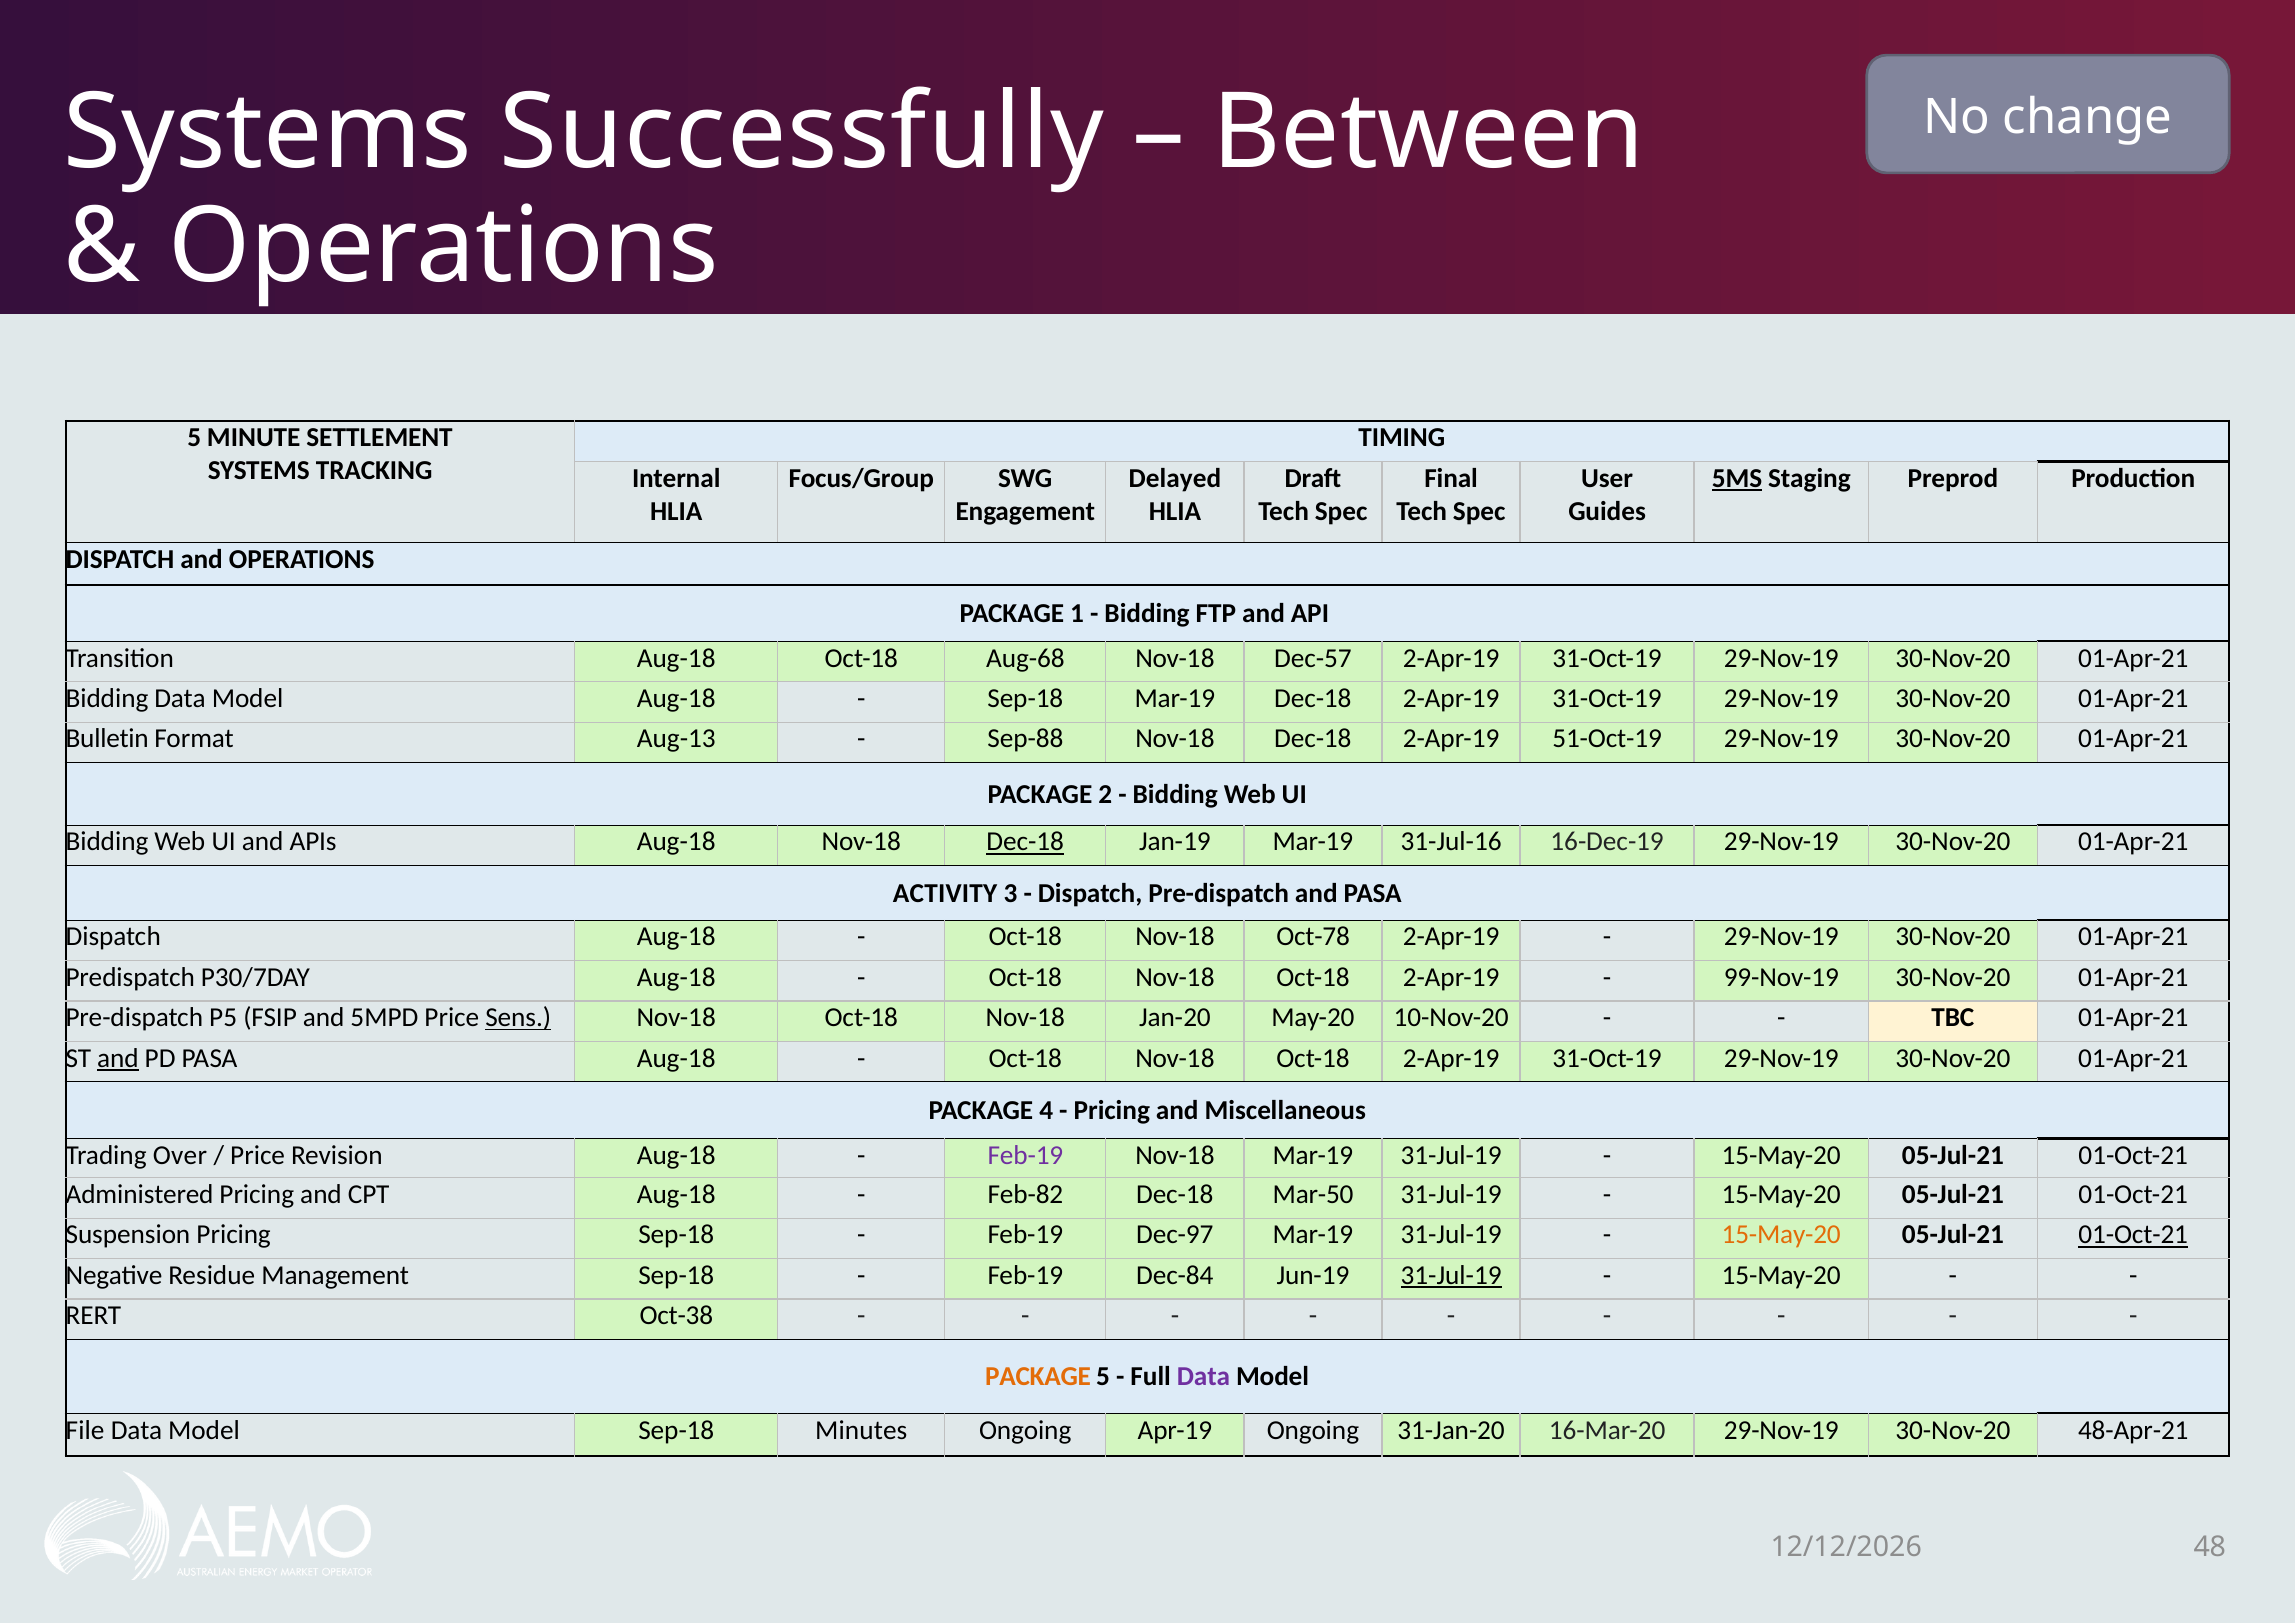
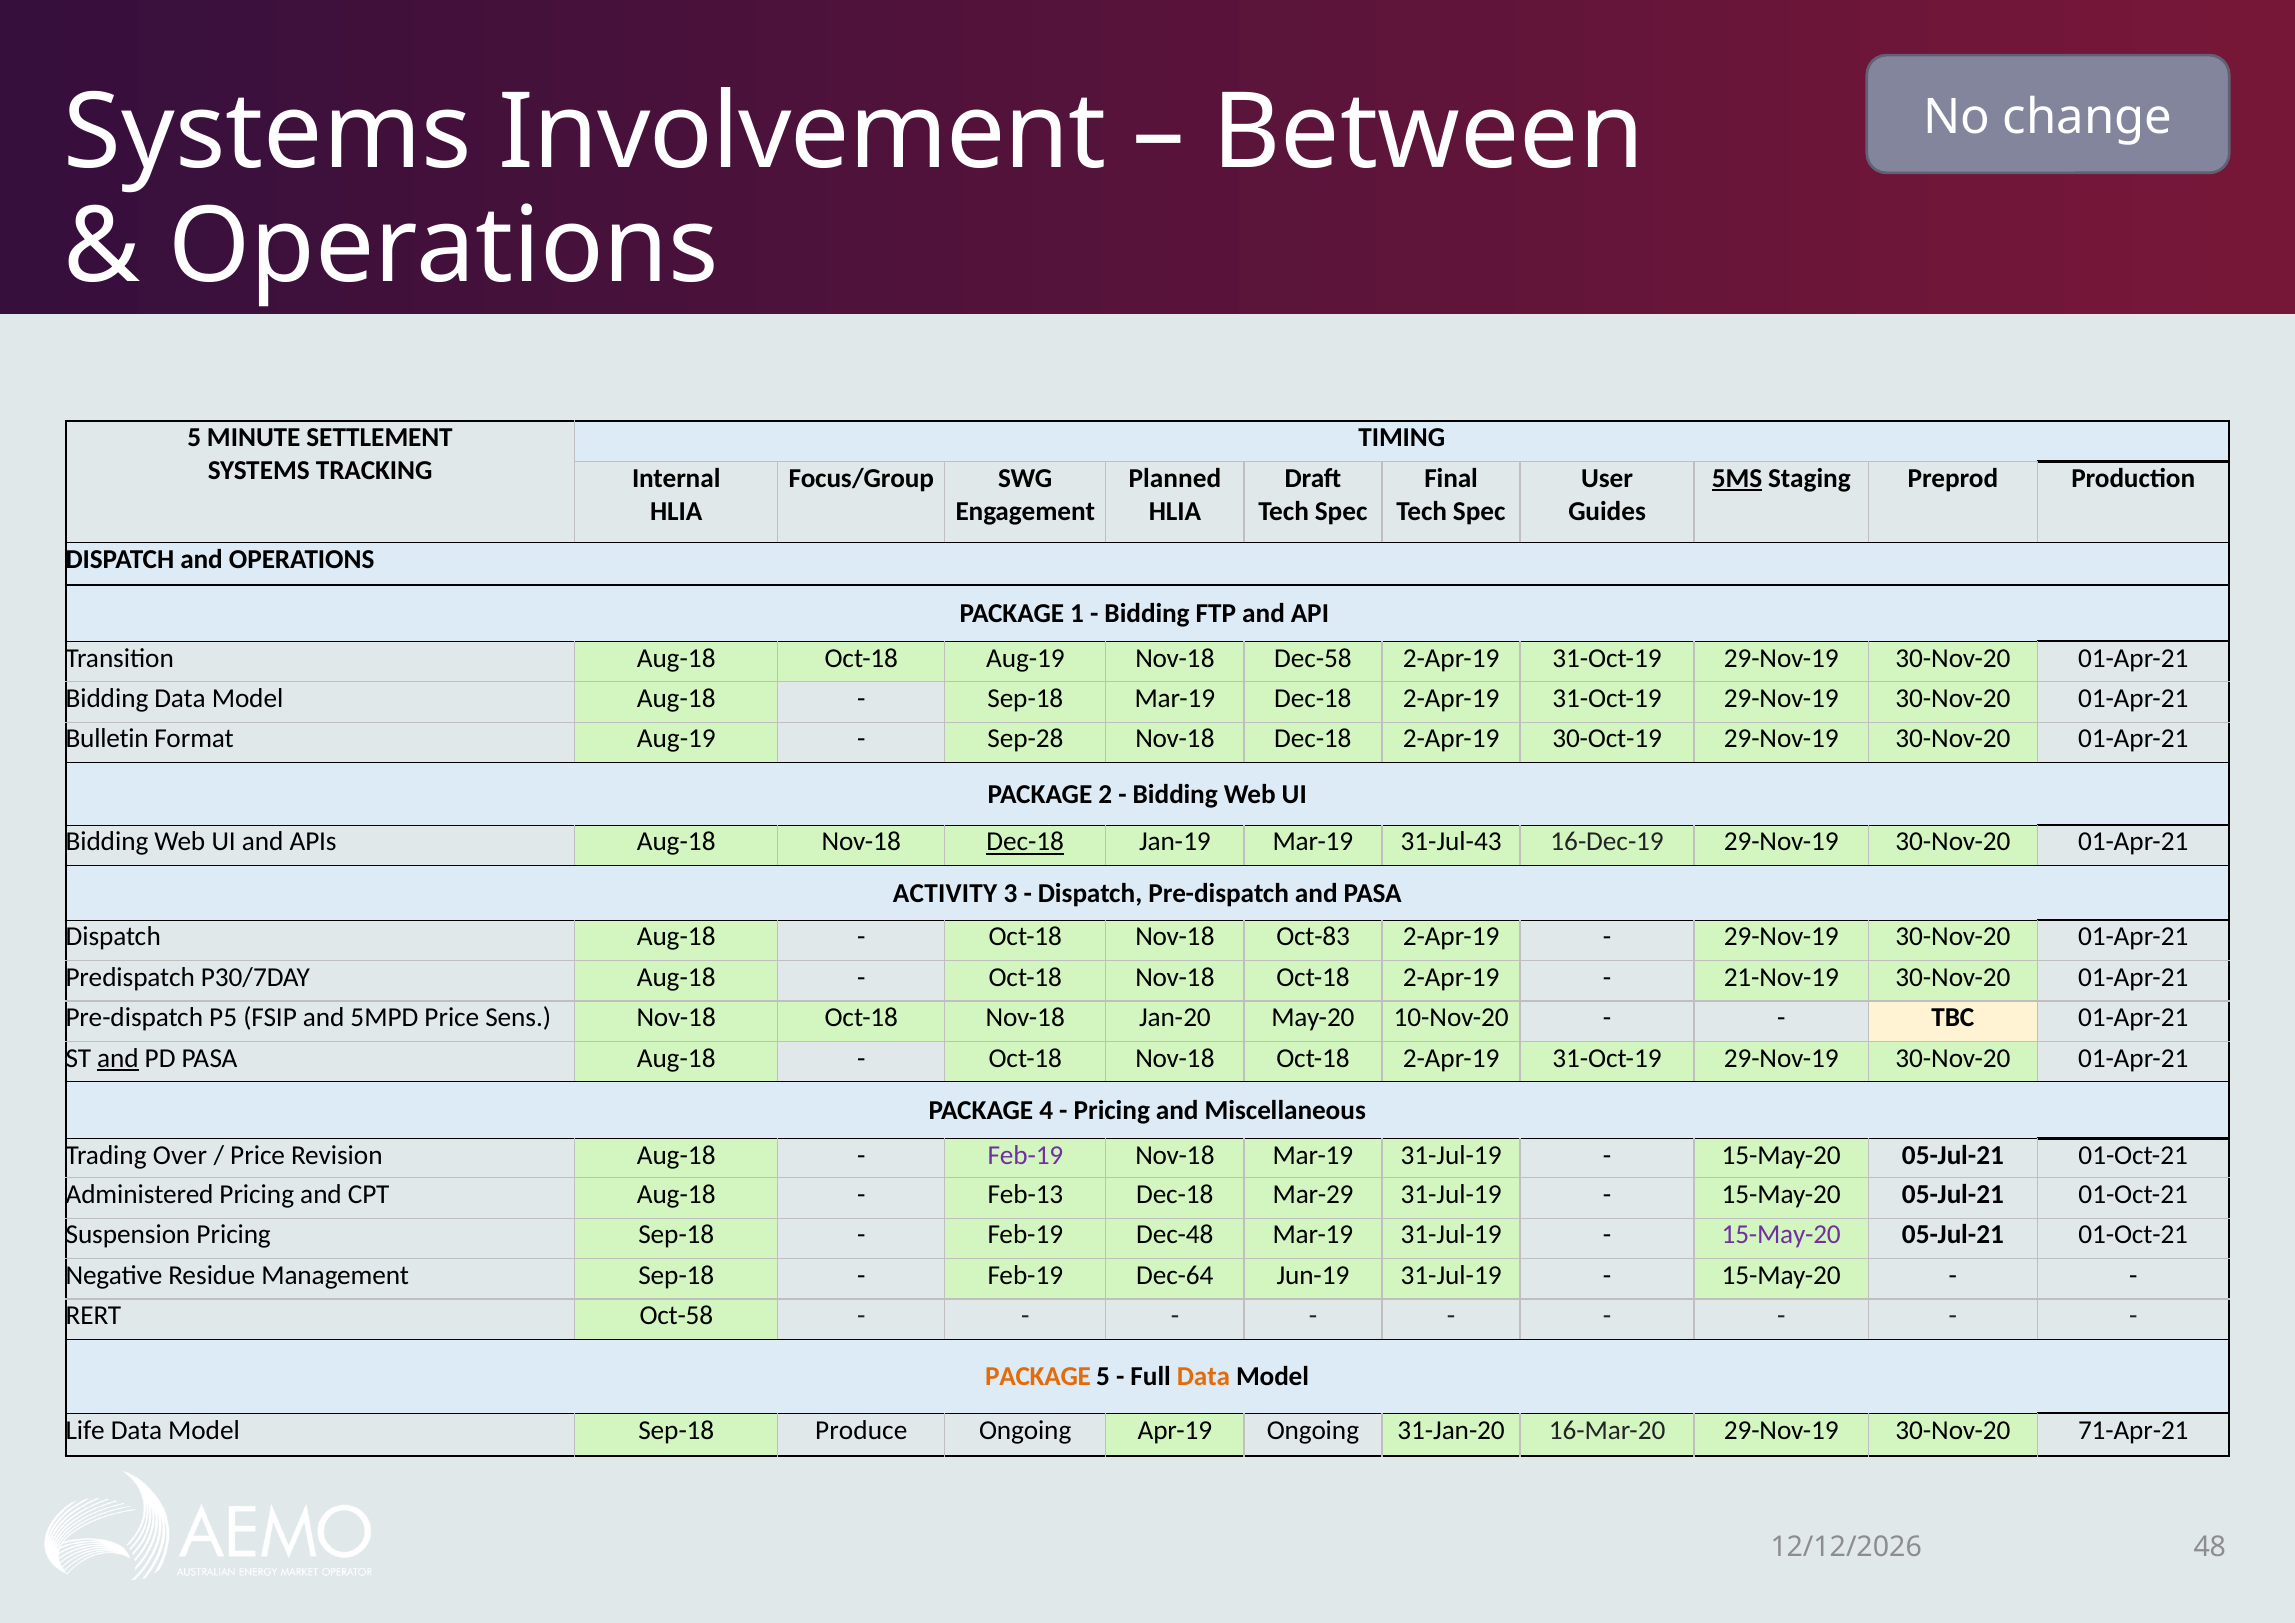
Successfully: Successfully -> Involvement (803, 133)
Delayed: Delayed -> Planned (1175, 478)
Oct-18 Aug-68: Aug-68 -> Aug-19 (1025, 658)
Dec-57: Dec-57 -> Dec-58 (1313, 658)
Format Aug-13: Aug-13 -> Aug-19 (676, 739)
Sep-88: Sep-88 -> Sep-28 (1025, 739)
51-Oct-19: 51-Oct-19 -> 30-Oct-19 (1607, 739)
31-Jul-16: 31-Jul-16 -> 31-Jul-43 (1451, 842)
Oct-78: Oct-78 -> Oct-83 (1313, 937)
99-Nov-19: 99-Nov-19 -> 21-Nov-19 (1781, 977)
Sens underline: present -> none (518, 1018)
Feb-82: Feb-82 -> Feb-13 (1025, 1194)
Mar-50: Mar-50 -> Mar-29 (1313, 1194)
Dec-97: Dec-97 -> Dec-48 (1175, 1235)
15-May-20 colour: orange -> purple (1781, 1235)
01-Oct-21 underline: present -> none (2133, 1235)
Dec-84: Dec-84 -> Dec-64 (1175, 1275)
31-Jul-19 underline: present -> none (1451, 1275)
Oct-38: Oct-38 -> Oct-58 (676, 1316)
Data colour: purple -> orange (1203, 1376)
File: File -> Life (85, 1430)
Minutes: Minutes -> Produce (861, 1430)
48-Apr-21: 48-Apr-21 -> 71-Apr-21 (2133, 1430)
